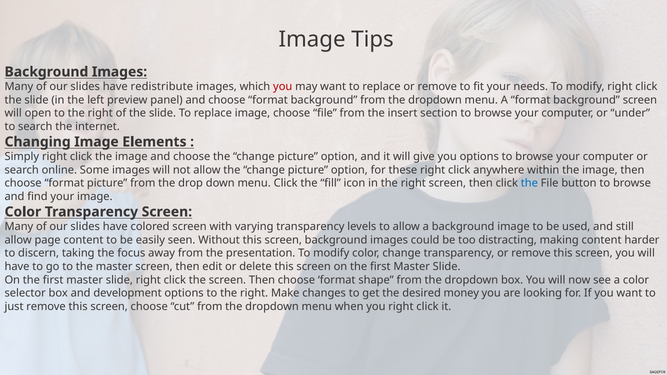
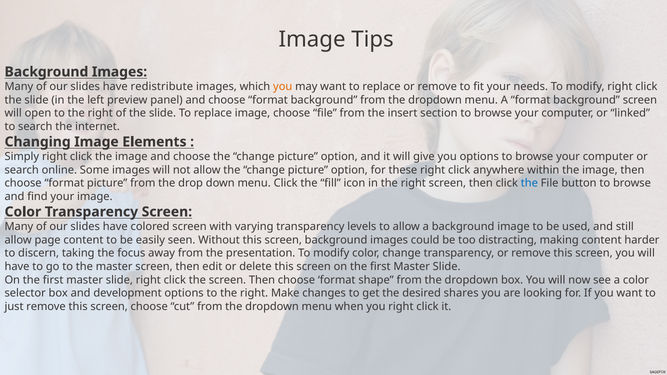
you colour: red -> orange (283, 87)
under: under -> linked (630, 113)
money: money -> shares (461, 293)
